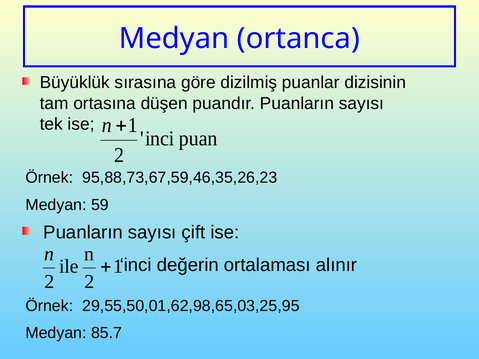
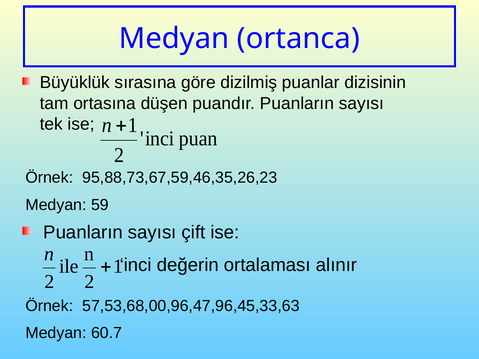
29,55,50,01,62,98,65,03,25,95: 29,55,50,01,62,98,65,03,25,95 -> 57,53,68,00,96,47,96,45,33,63 (191, 306)
85.7: 85.7 -> 60.7 (107, 333)
